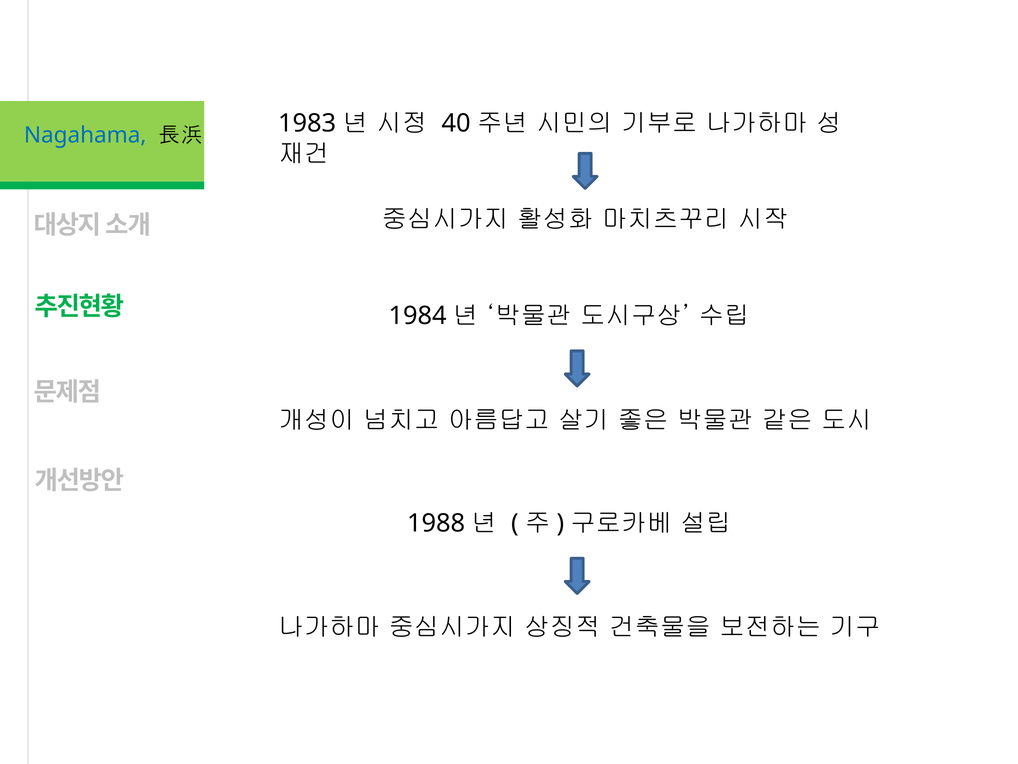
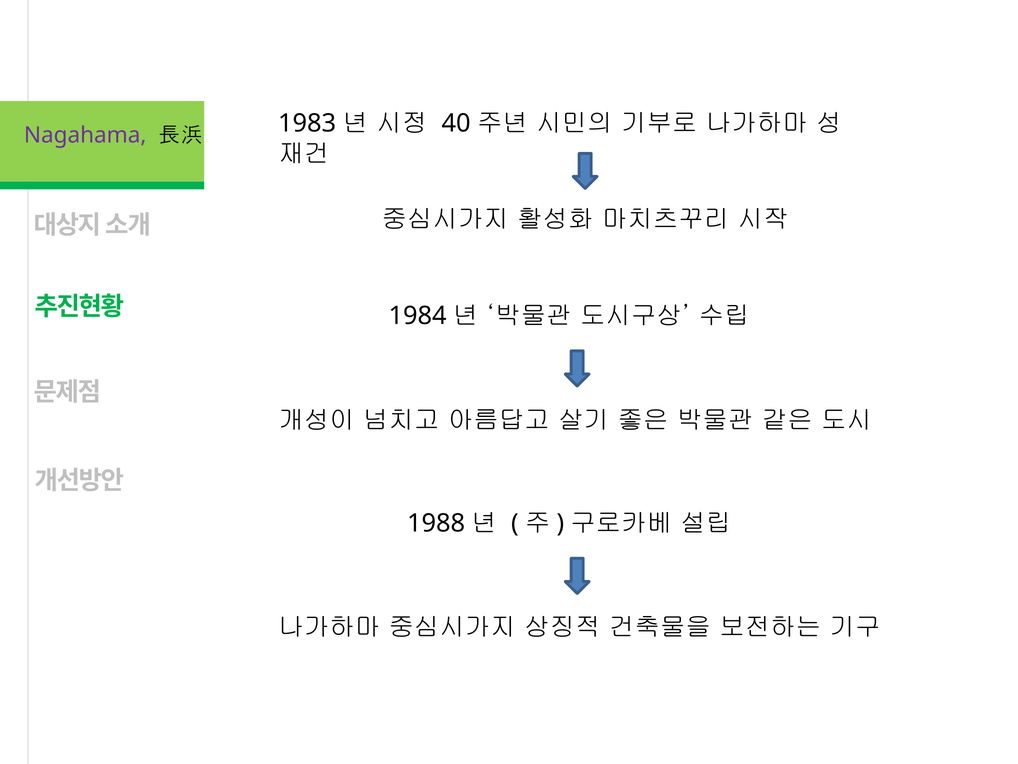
Nagahama colour: blue -> purple (85, 135)
